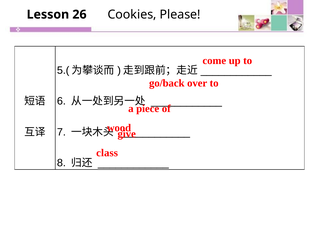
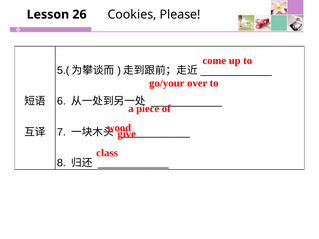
go/back: go/back -> go/your (167, 83)
